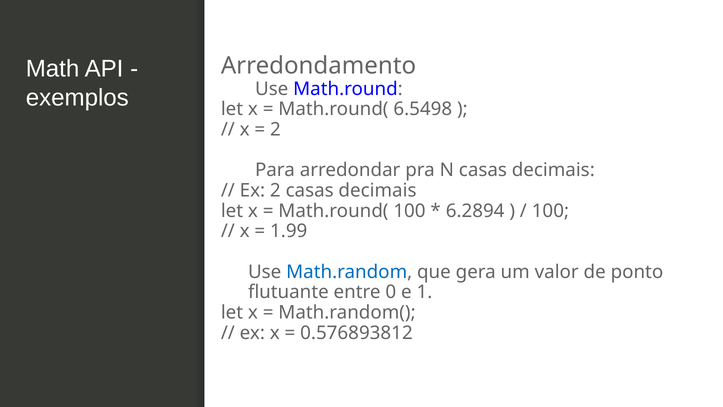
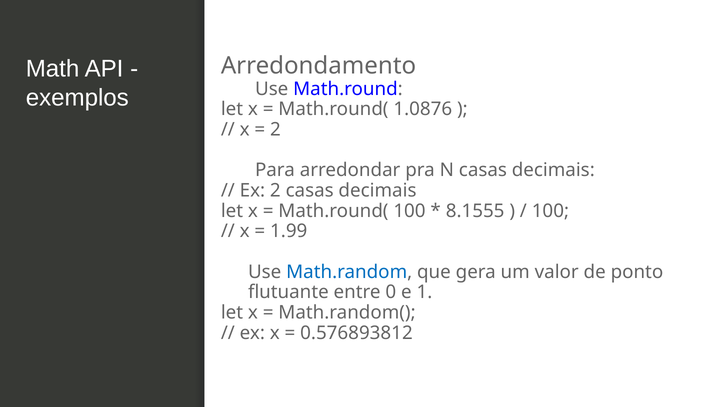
6.5498: 6.5498 -> 1.0876 (423, 109)
6.2894: 6.2894 -> 8.1555 (475, 211)
